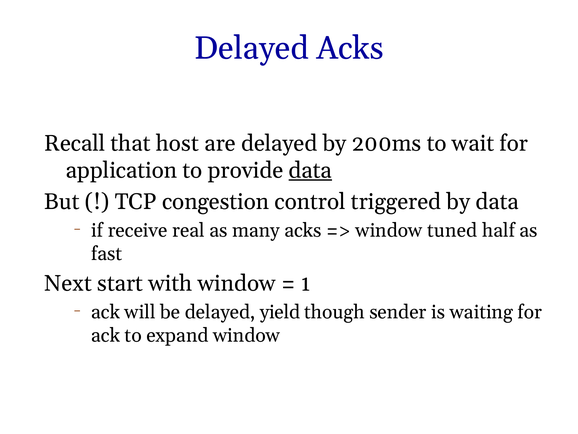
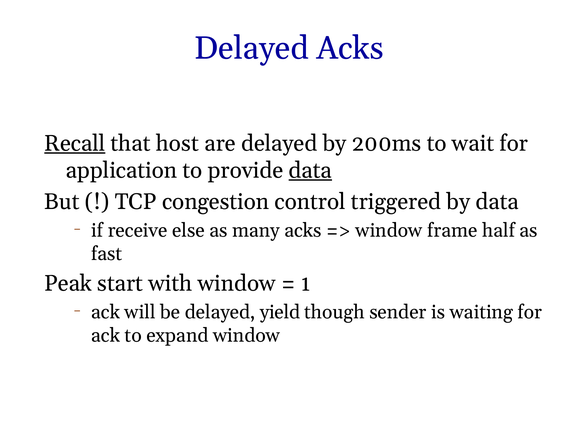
Recall underline: none -> present (75, 143)
real: real -> else (188, 230)
tuned: tuned -> frame (452, 230)
Next: Next -> Peak (68, 283)
